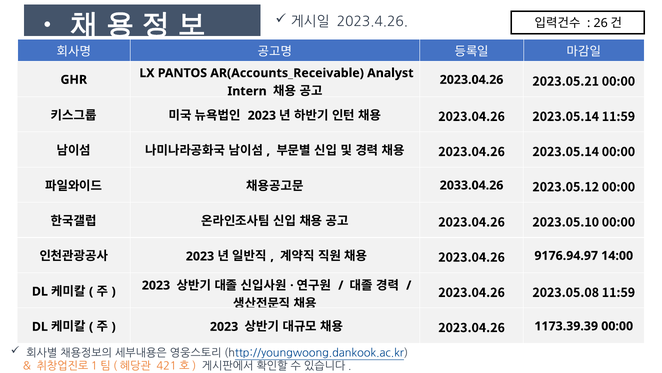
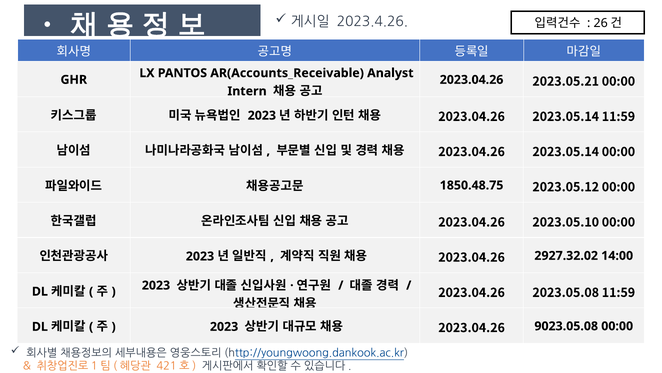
2033.04.26: 2033.04.26 -> 1850.48.75 (472, 185)
9176.94.97: 9176.94.97 -> 2927.32.02 (566, 255)
1173.39.39: 1173.39.39 -> 9023.05.08 (566, 326)
